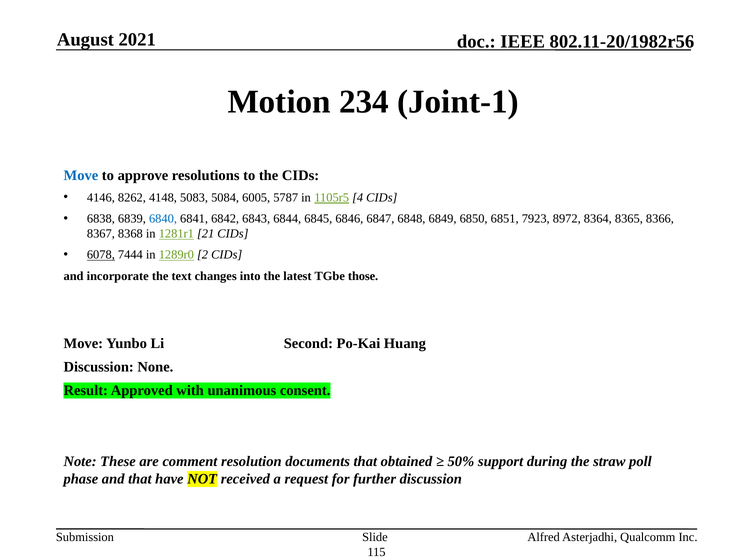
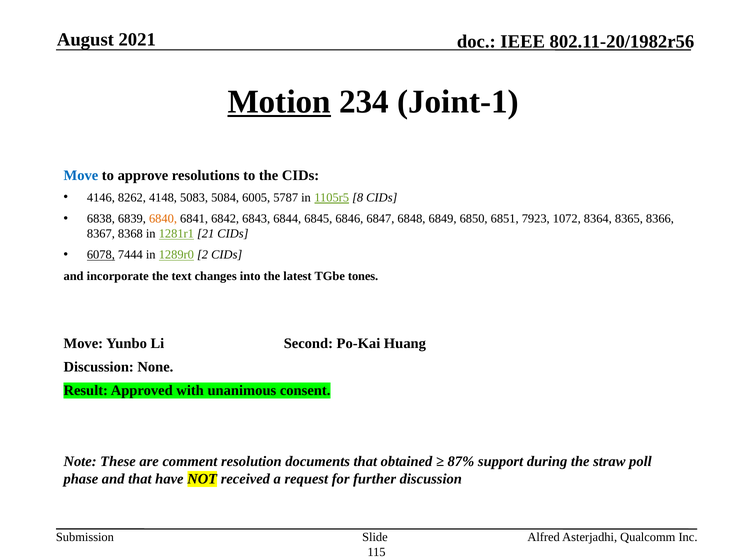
Motion underline: none -> present (279, 102)
4: 4 -> 8 (358, 198)
6840 colour: blue -> orange (163, 219)
8972: 8972 -> 1072 (567, 219)
those: those -> tones (363, 276)
50%: 50% -> 87% (461, 462)
